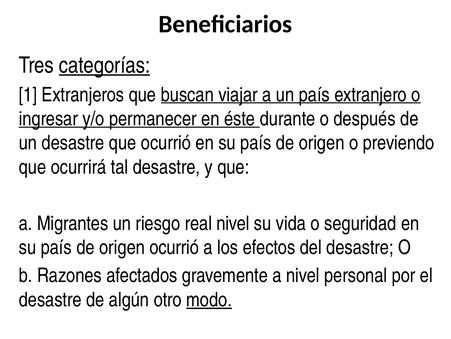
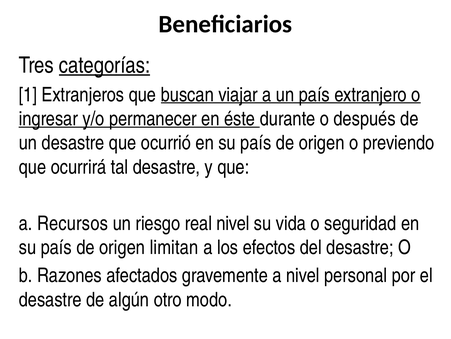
Migrantes: Migrantes -> Recursos (72, 223)
origen ocurrió: ocurrió -> limitan (174, 247)
modo underline: present -> none (209, 299)
